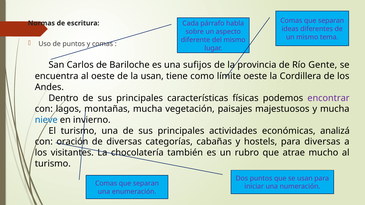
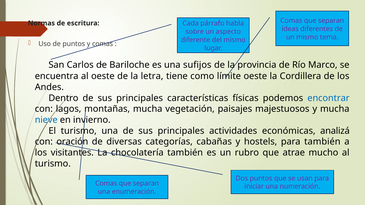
Gente: Gente -> Marco (323, 65)
la usan: usan -> letra (152, 76)
encontrar colour: purple -> blue (328, 98)
para diversas: diversas -> también (322, 142)
